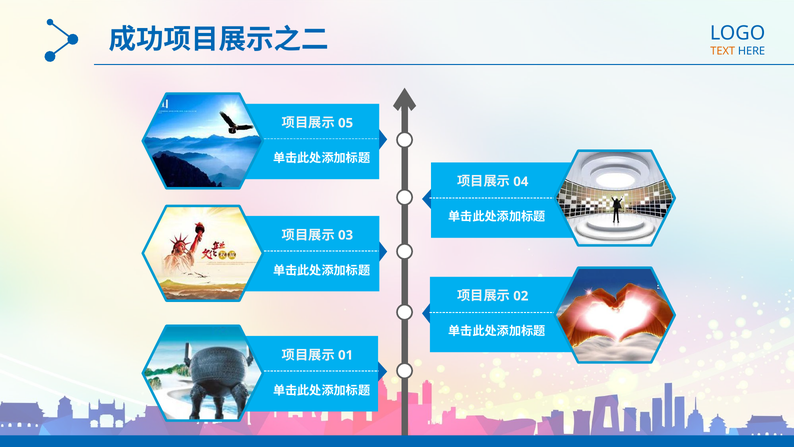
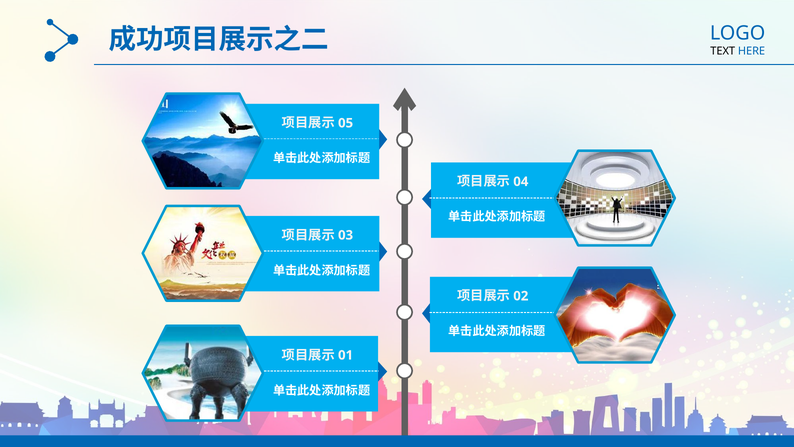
TEXT colour: orange -> black (723, 51)
